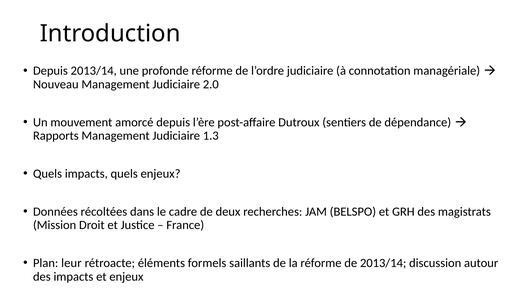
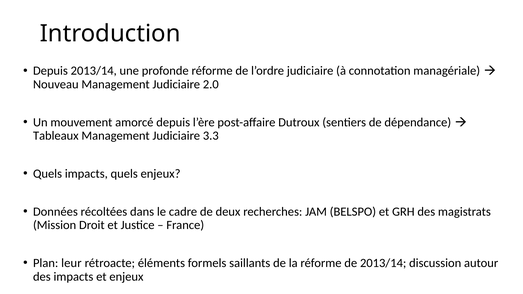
Rapports: Rapports -> Tableaux (56, 136)
1.3: 1.3 -> 3.3 (211, 136)
